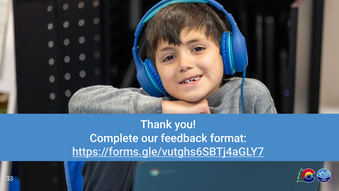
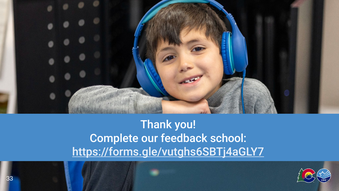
format: format -> school (228, 138)
